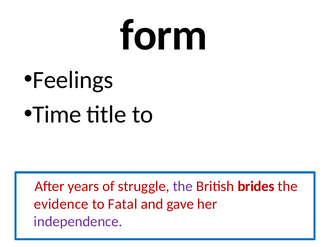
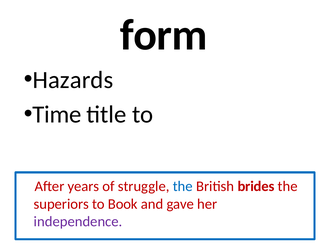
Feelings: Feelings -> Hazards (73, 80)
the colour: purple -> blue (183, 187)
evidence: evidence -> superiors (61, 204)
Fatal: Fatal -> Book (123, 204)
